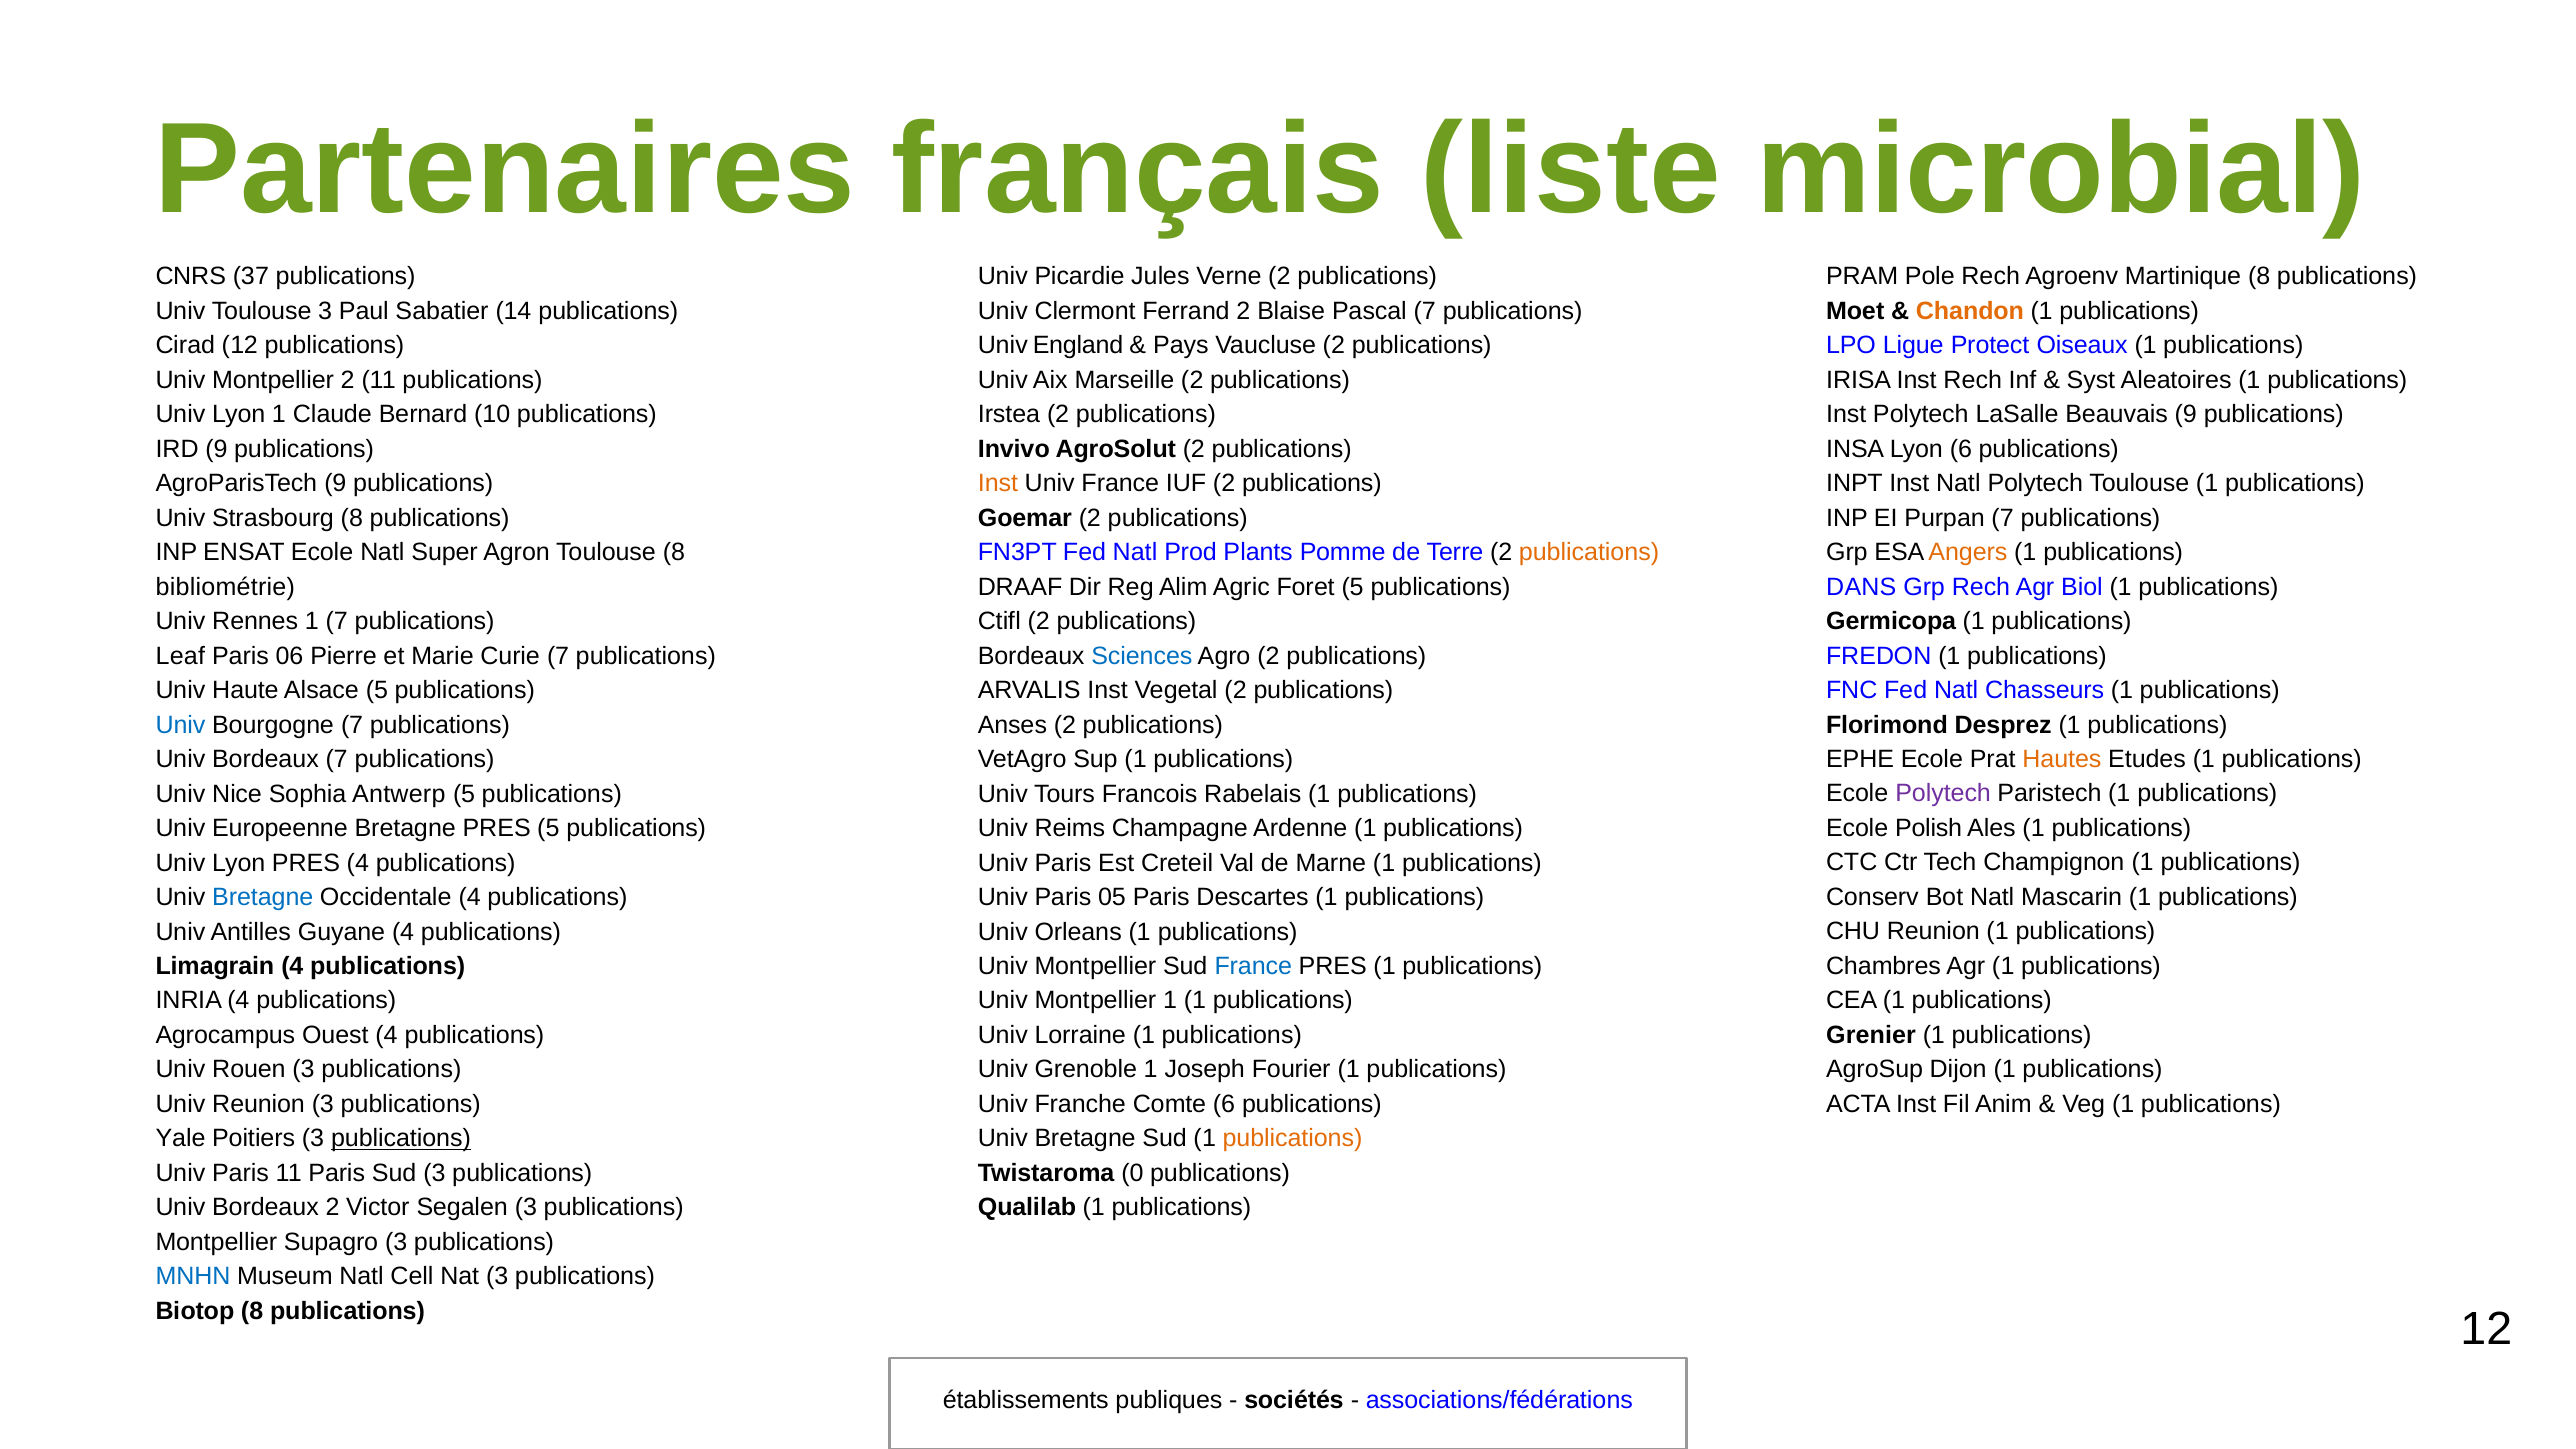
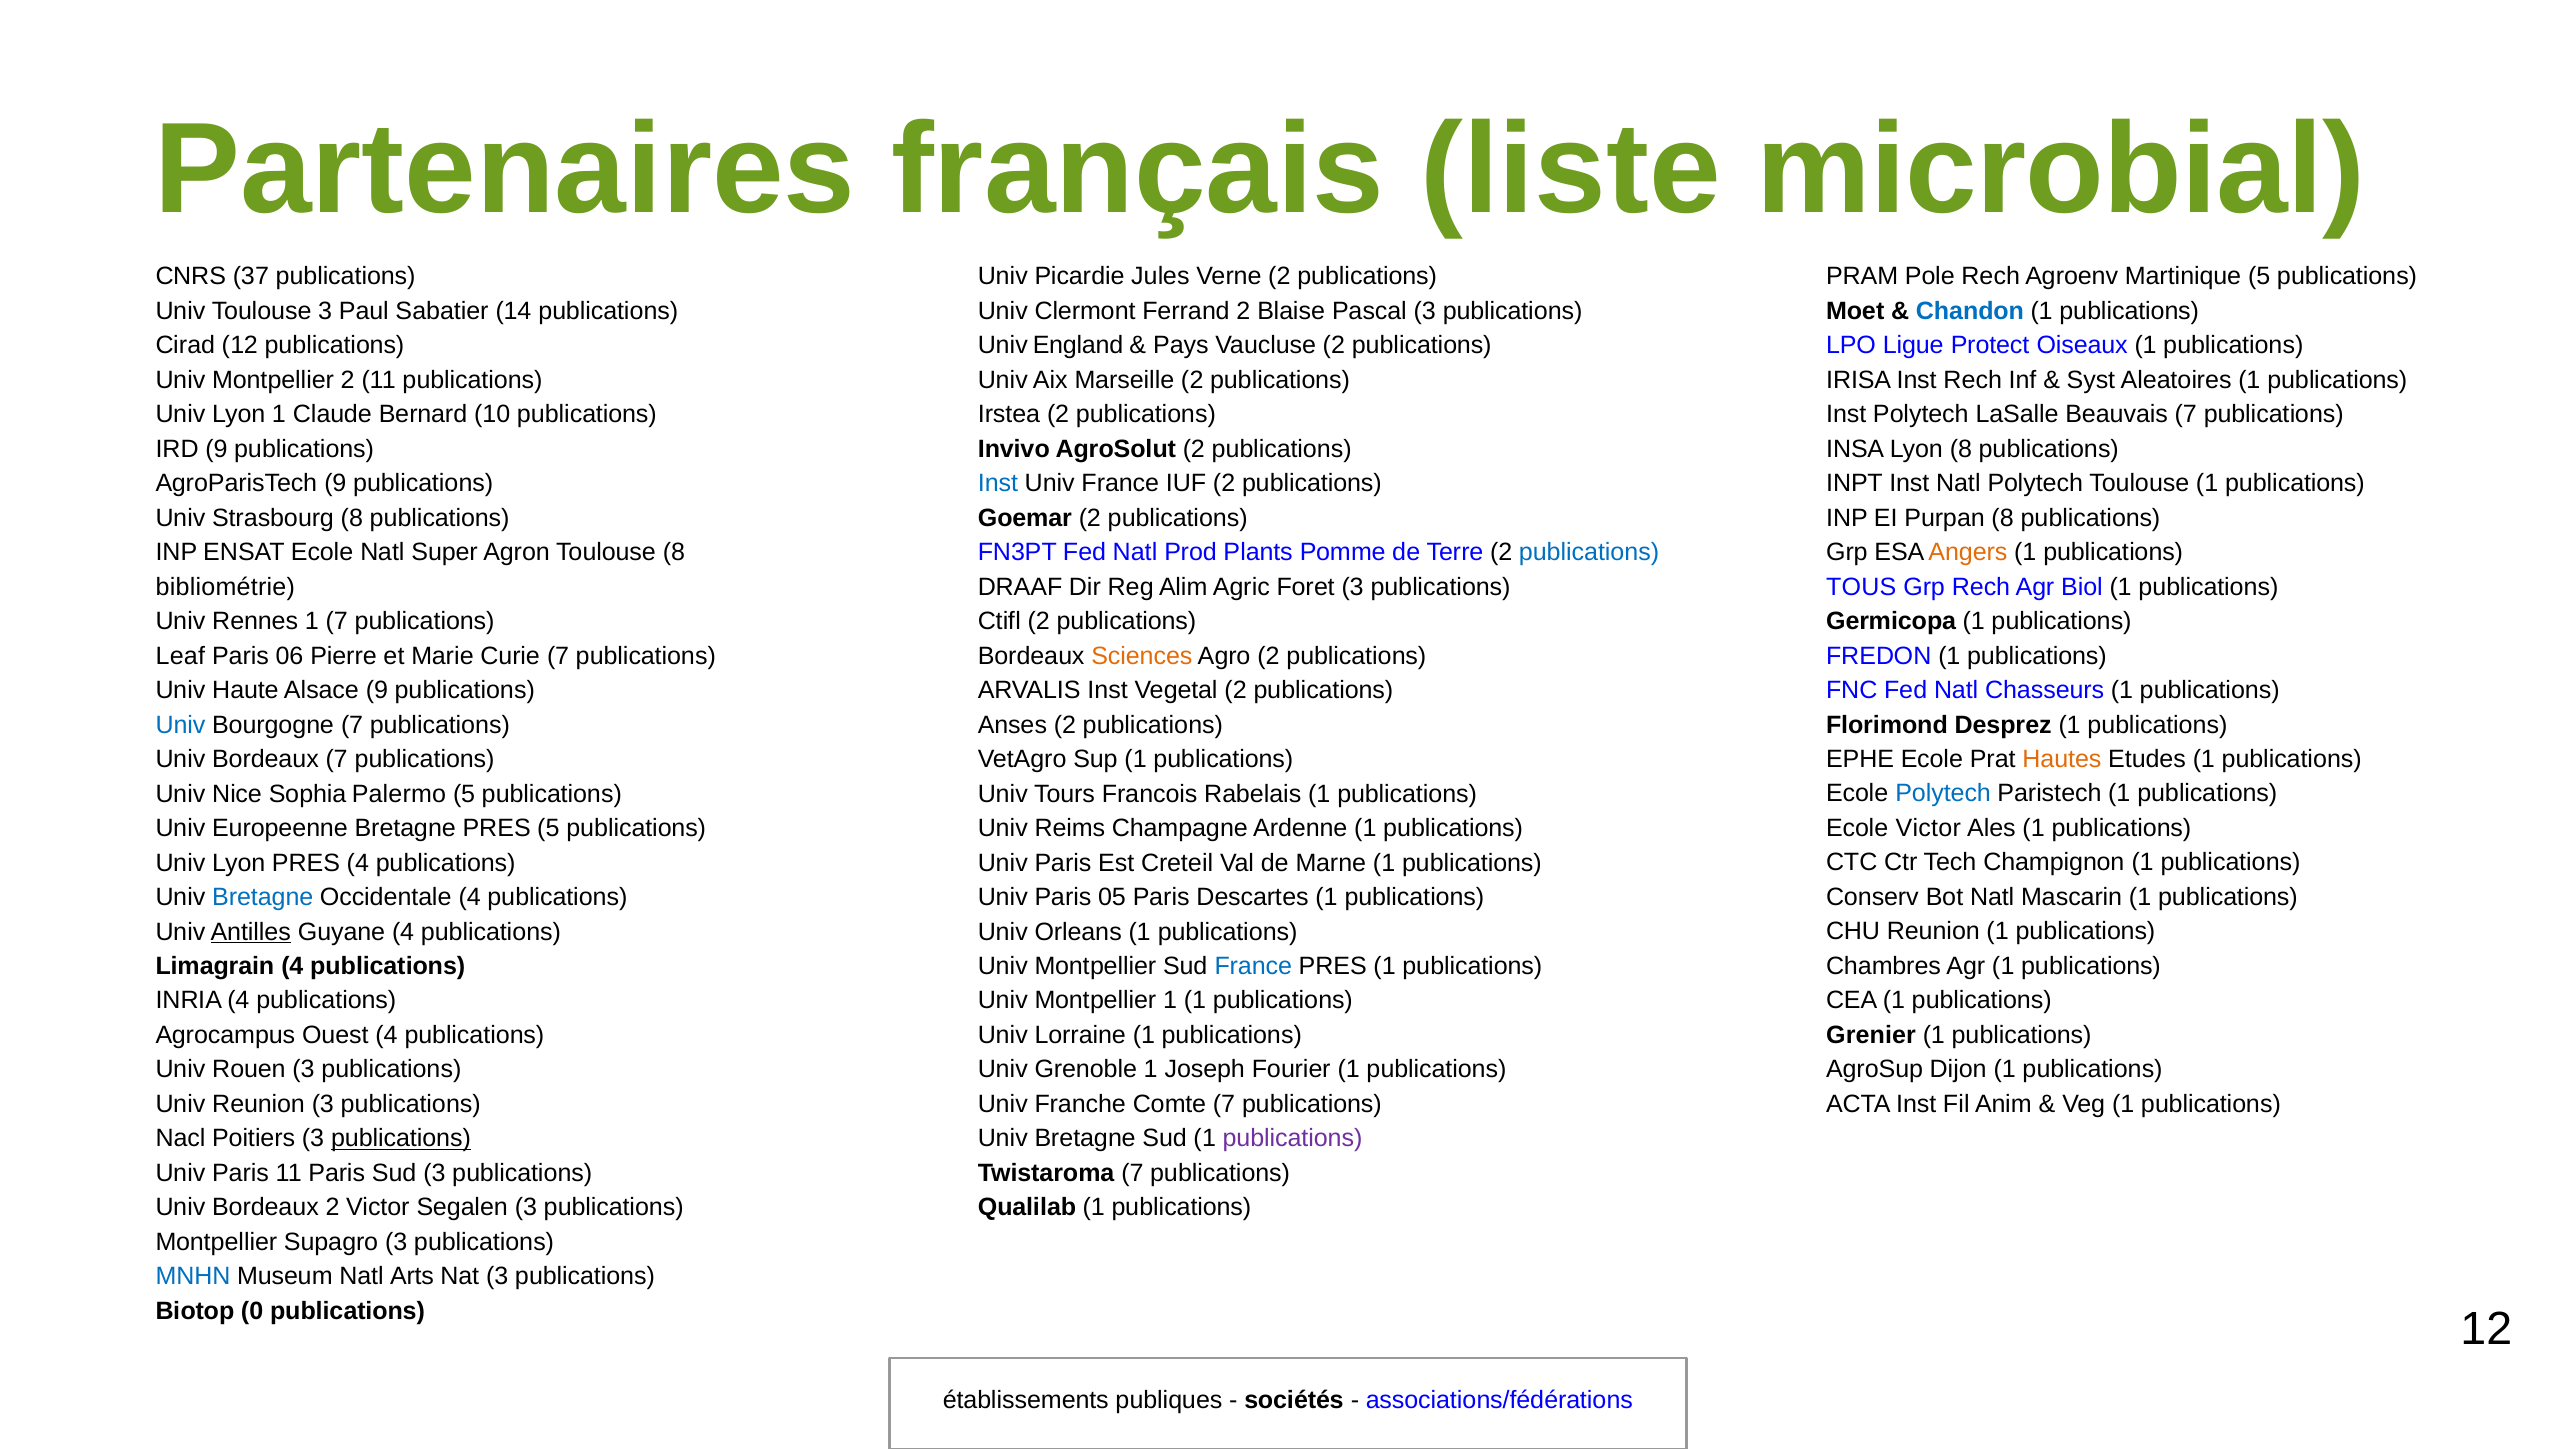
Martinique 8: 8 -> 5 (2259, 277)
Pascal 7: 7 -> 3 (1425, 311)
Chandon colour: orange -> blue (1970, 311)
Beauvais 9: 9 -> 7 (2186, 414)
Lyon 6: 6 -> 8 (1961, 449)
Inst colour: orange -> blue (998, 484)
Purpan 7: 7 -> 8 (2003, 518)
publications colour: orange -> blue (1589, 552)
Foret 5: 5 -> 3 (1353, 587)
DANS: DANS -> TOUS (1861, 587)
Sciences colour: blue -> orange (1142, 656)
Alsace 5: 5 -> 9 (377, 690)
Polytech colour: purple -> blue (1943, 794)
Antwerp: Antwerp -> Palermo (399, 794)
Ecole Polish: Polish -> Victor (1928, 828)
Antilles underline: none -> present (251, 932)
Comte 6: 6 -> 7 (1224, 1104)
Yale: Yale -> Nacl (181, 1139)
publications colour: orange -> purple (1292, 1139)
Twistaroma 0: 0 -> 7 (1132, 1173)
Cell: Cell -> Arts (412, 1277)
Biotop 8: 8 -> 0 (252, 1311)
